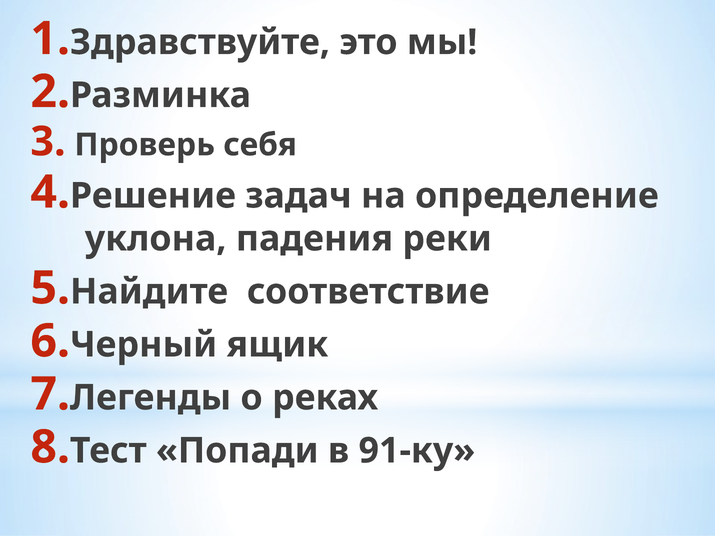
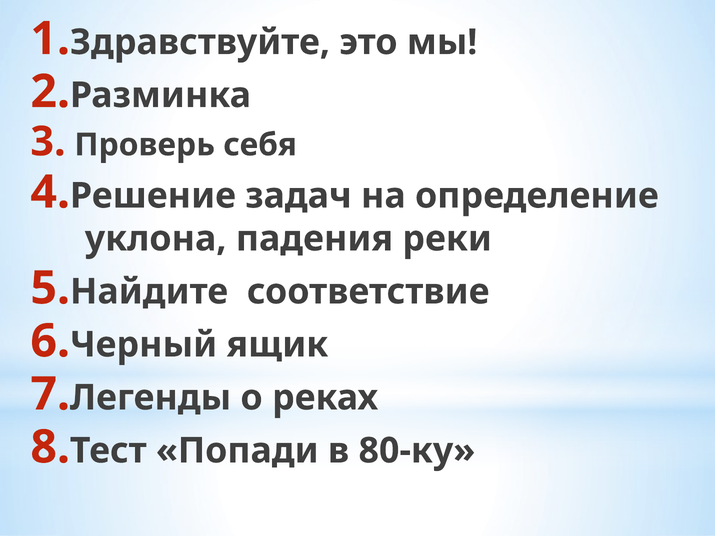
91-ку: 91-ку -> 80-ку (417, 451)
